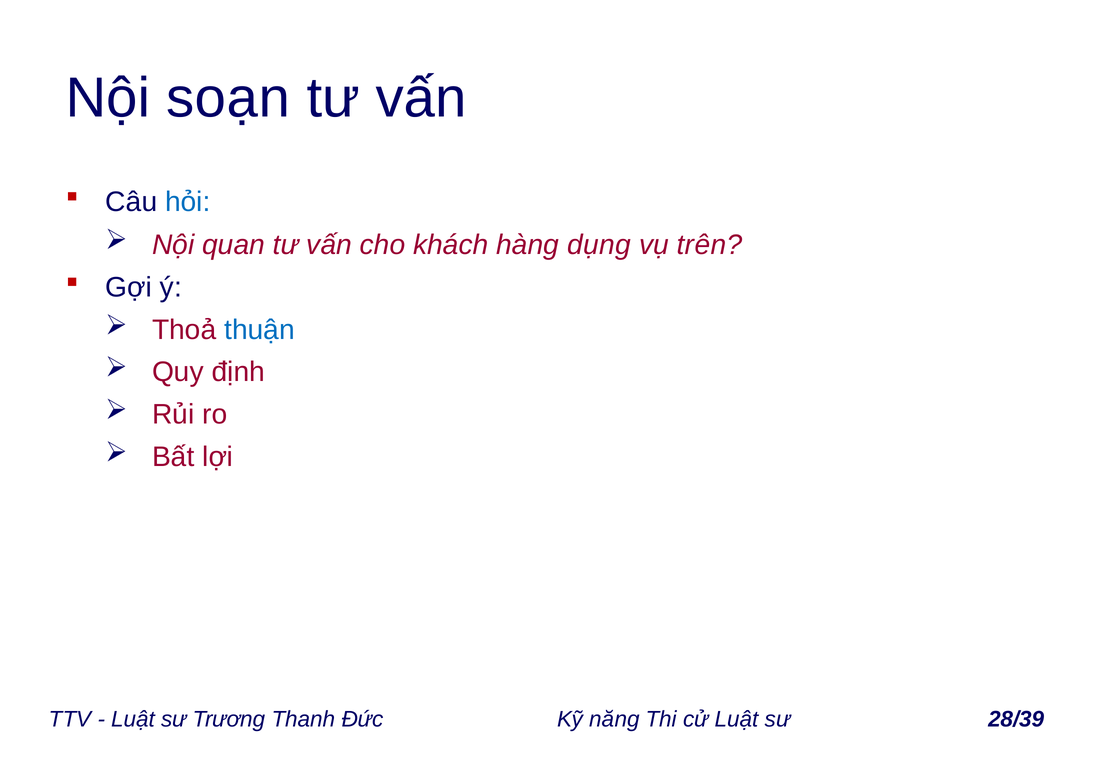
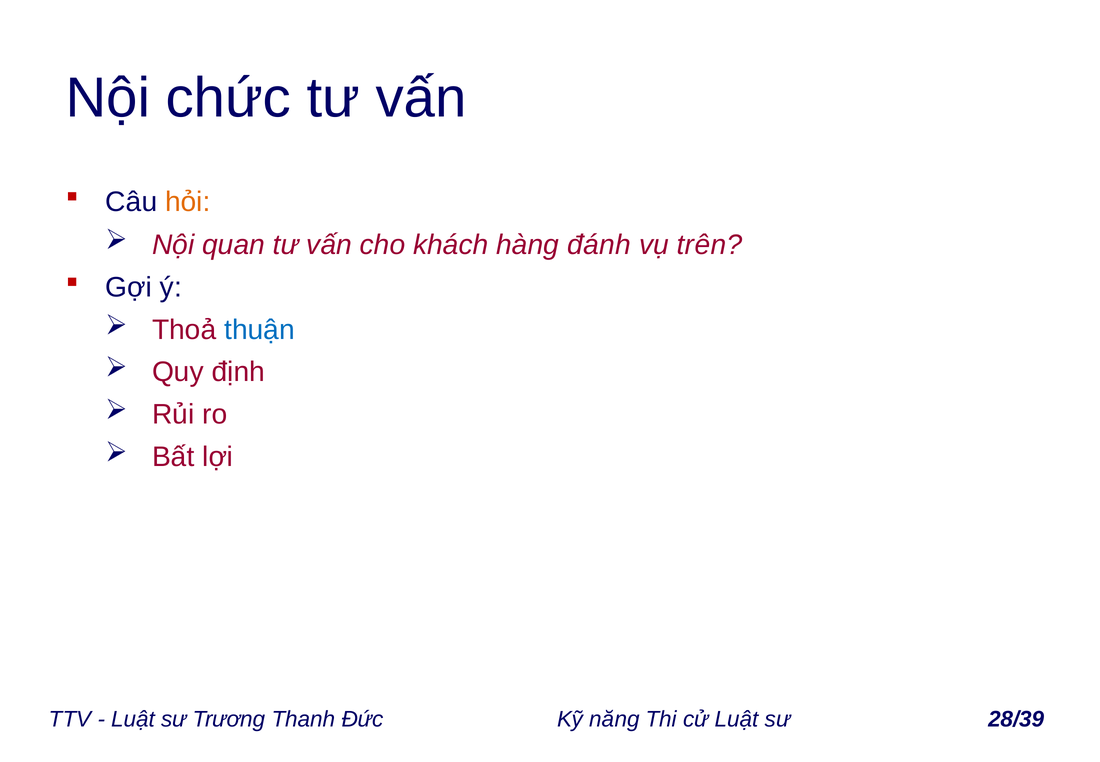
soạn: soạn -> chức (228, 98)
hỏi colour: blue -> orange (188, 202)
dụng: dụng -> đánh (599, 245)
